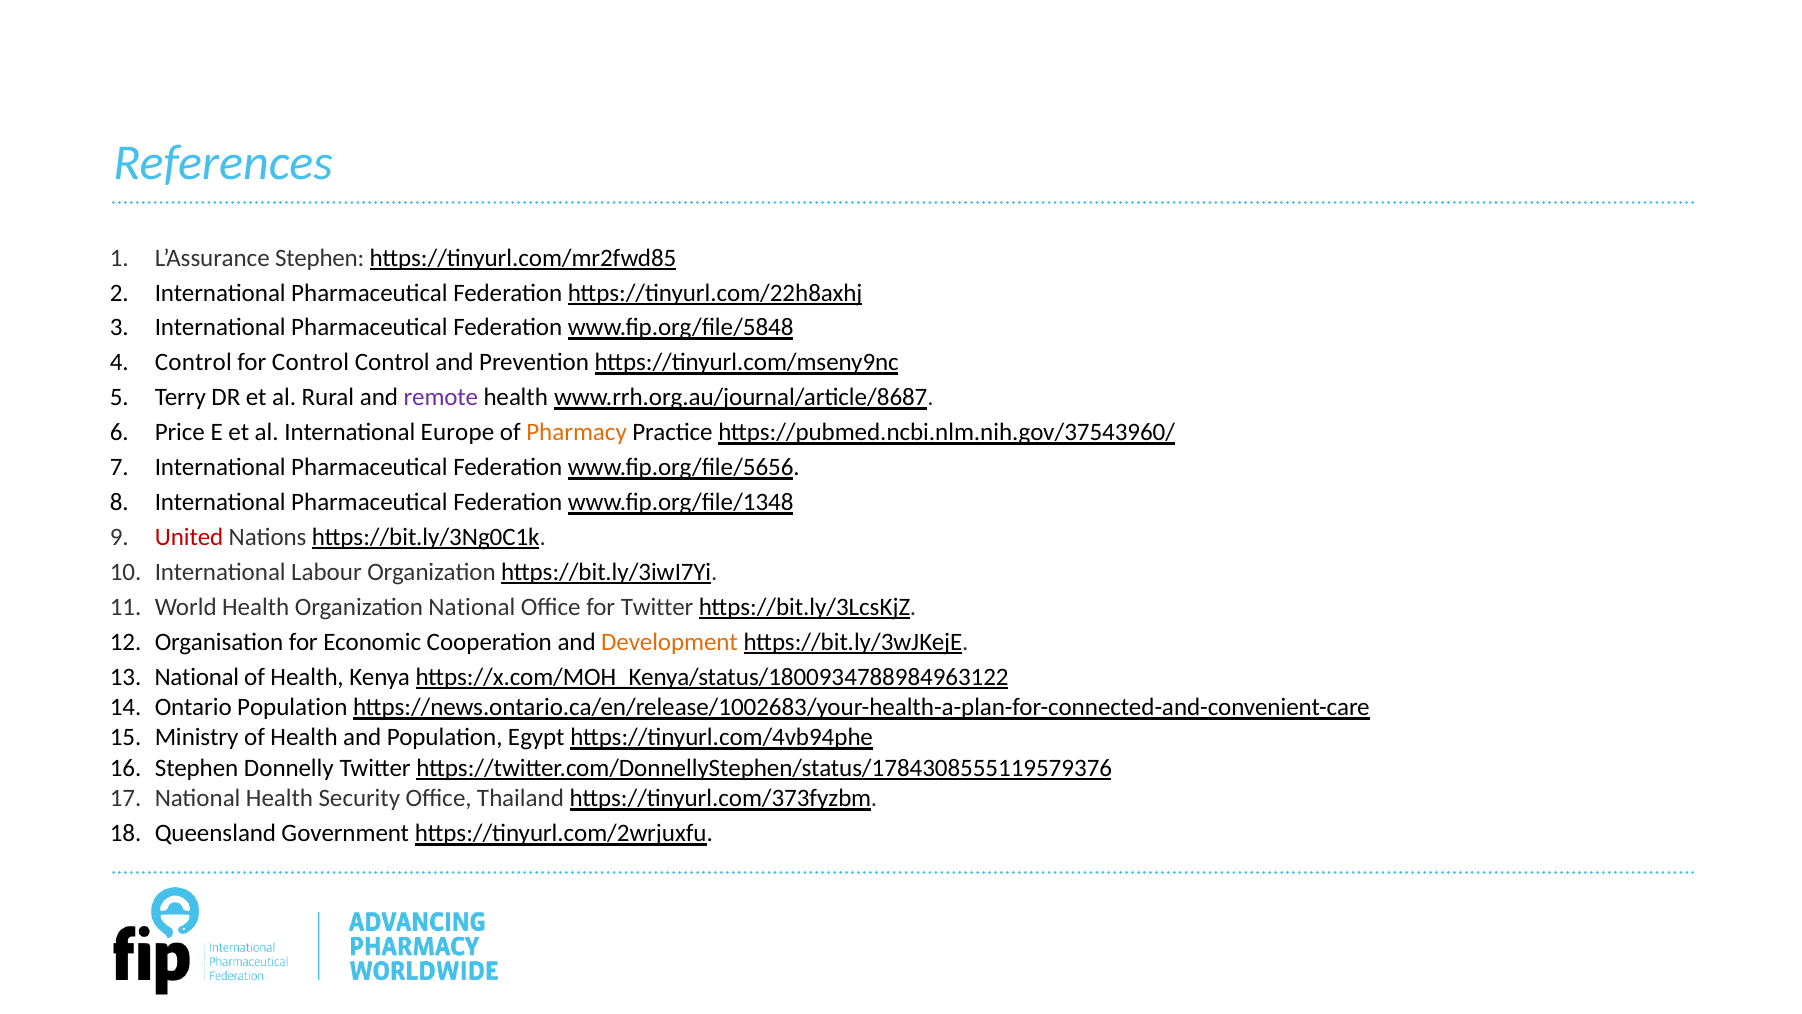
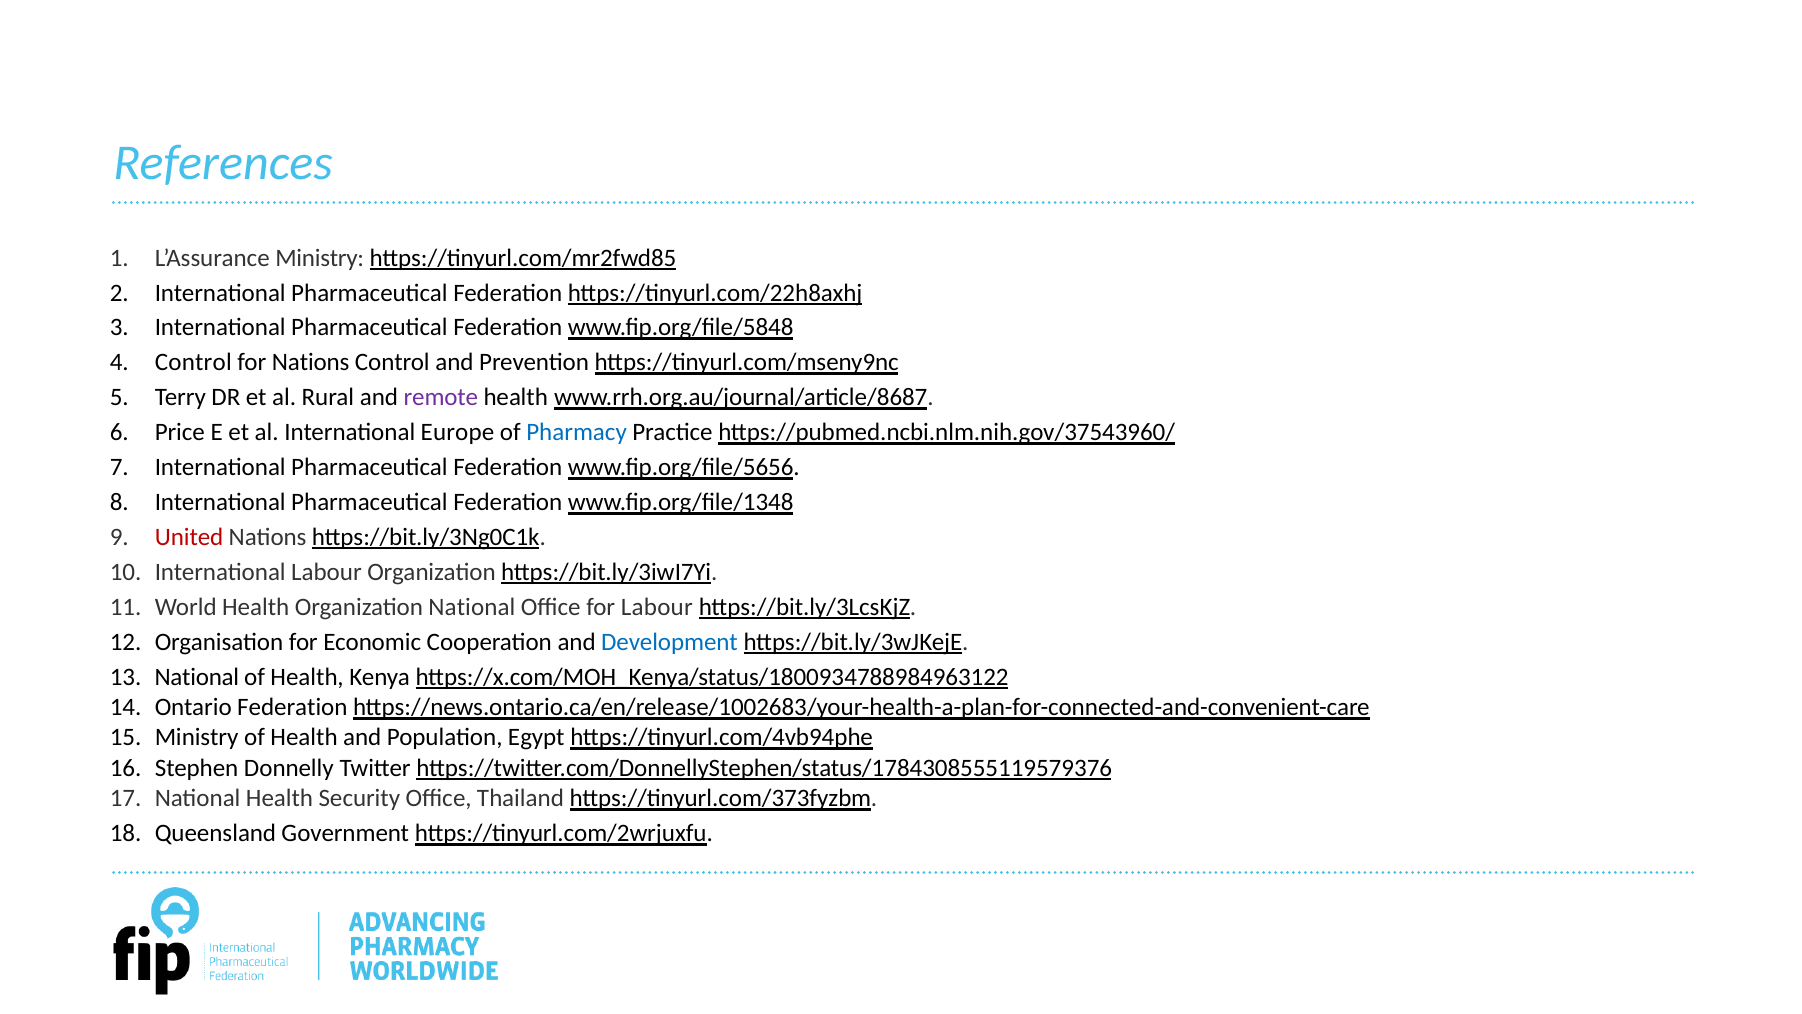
L’Assurance Stephen: Stephen -> Ministry (320, 258)
for Control: Control -> Nations (311, 362)
Pharmacy colour: orange -> blue (577, 432)
for Twitter: Twitter -> Labour (657, 607)
Development colour: orange -> blue (669, 642)
Ontario Population: Population -> Federation (292, 707)
